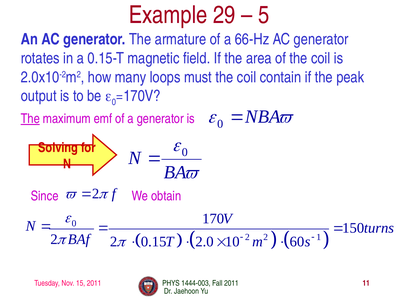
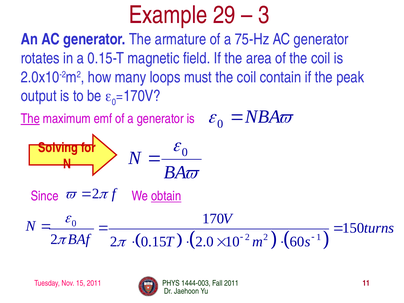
5: 5 -> 3 (264, 15)
66-Hz: 66-Hz -> 75-Hz (252, 39)
obtain underline: none -> present (166, 196)
